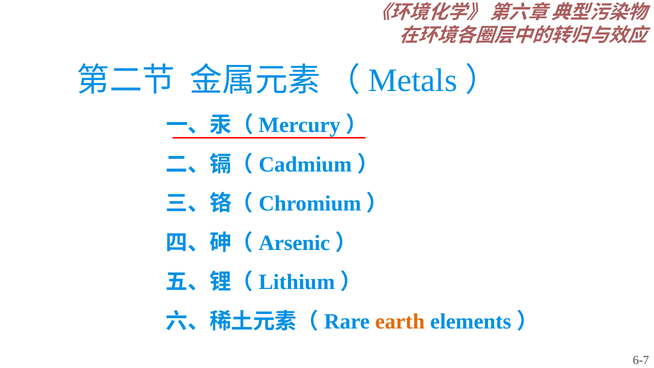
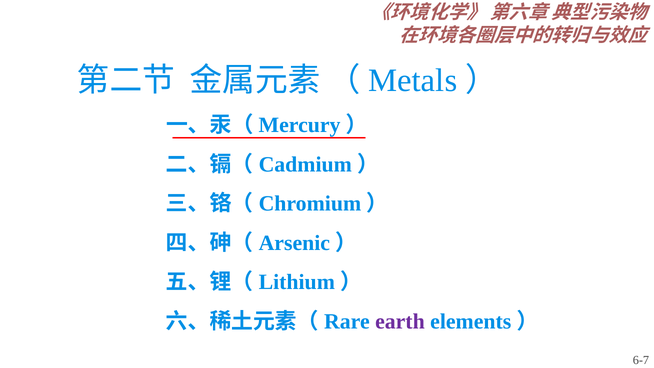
earth colour: orange -> purple (400, 321)
